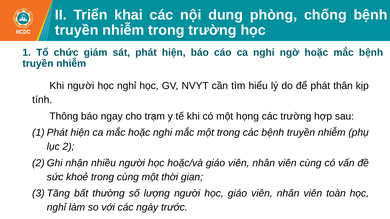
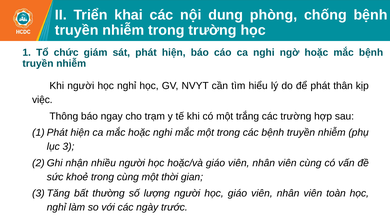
tính: tính -> việc (42, 100)
họng: họng -> trắng (248, 116)
2: 2 -> 3 (68, 147)
